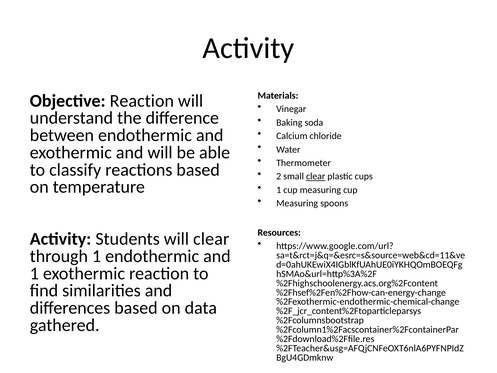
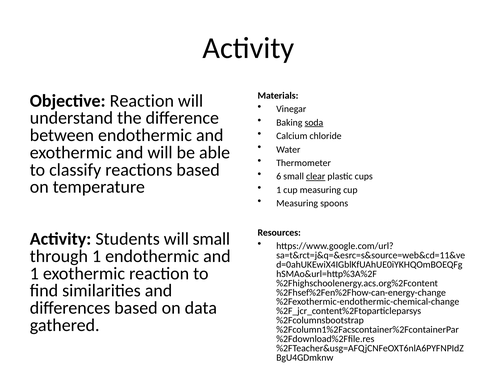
soda underline: none -> present (314, 122)
2: 2 -> 6 (279, 176)
will clear: clear -> small (211, 239)
